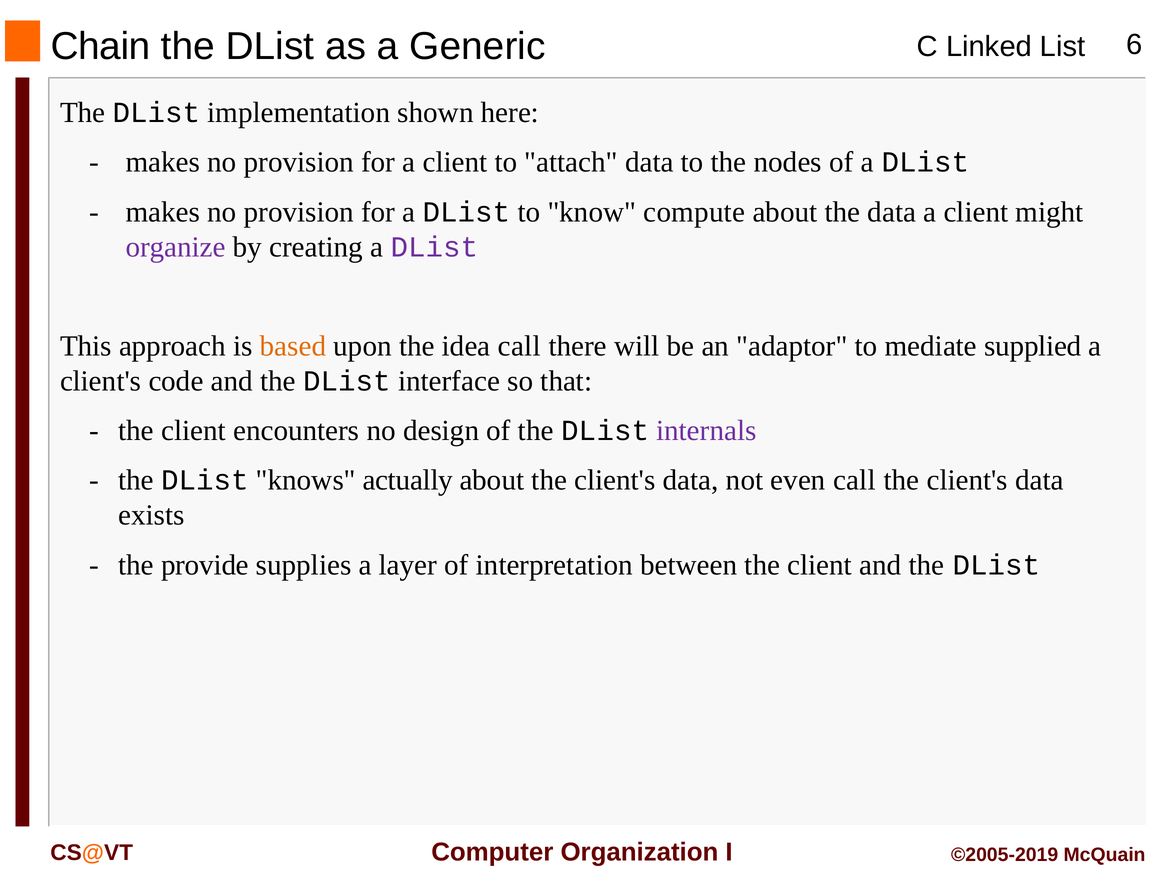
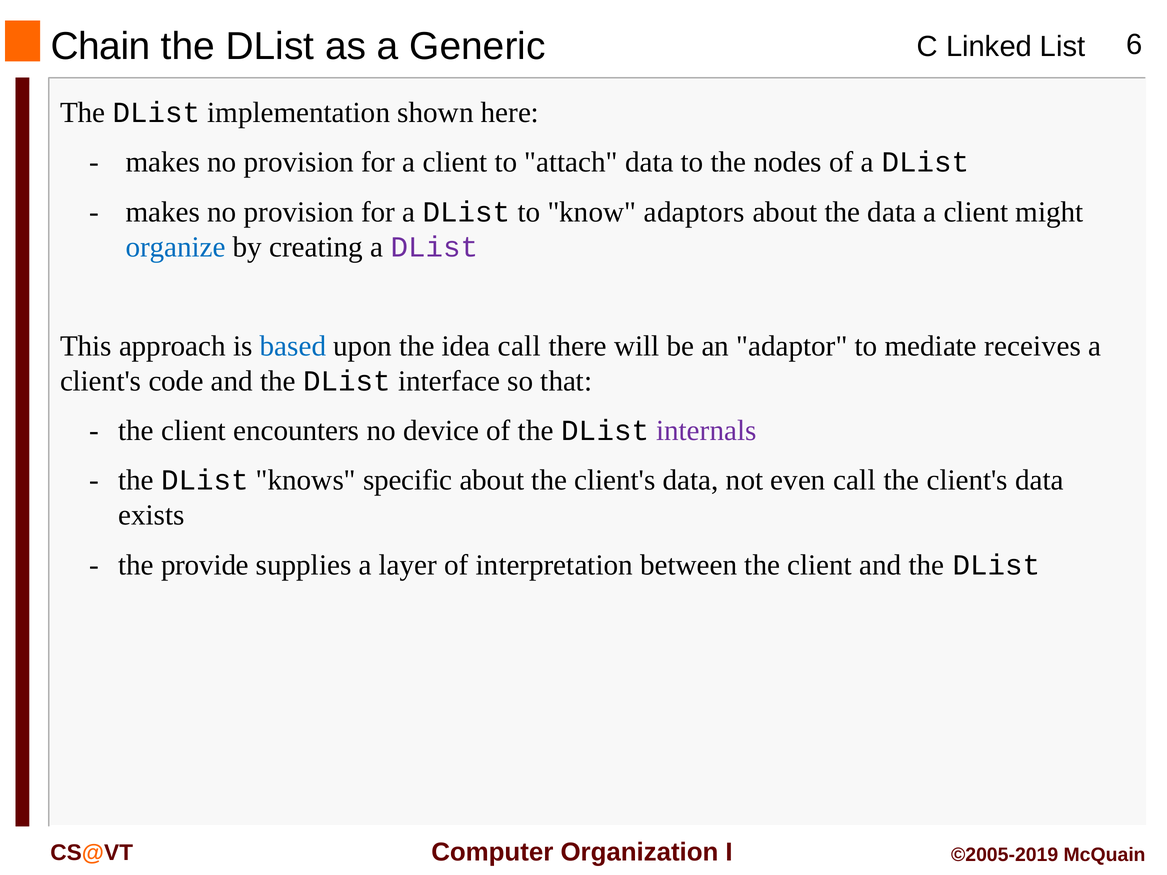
compute: compute -> adaptors (694, 212)
organize colour: purple -> blue (176, 247)
based colour: orange -> blue (293, 346)
supplied: supplied -> receives (1033, 346)
design: design -> device (441, 431)
actually: actually -> specific (408, 480)
